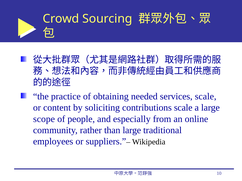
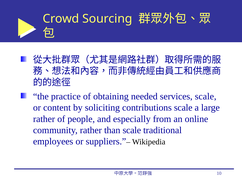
scope: scope -> rather (44, 119)
than large: large -> scale (132, 131)
